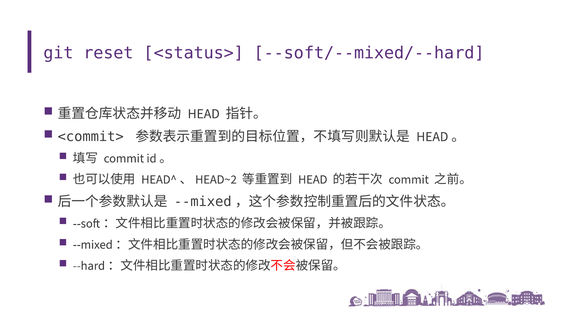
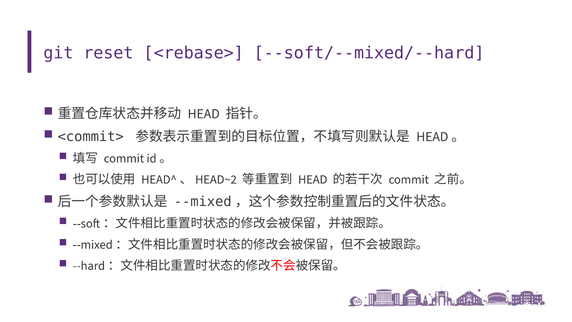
<status>: <status> -> <rebase> (194, 53)
